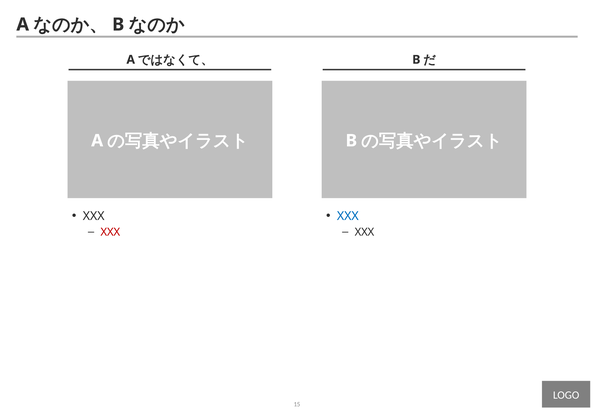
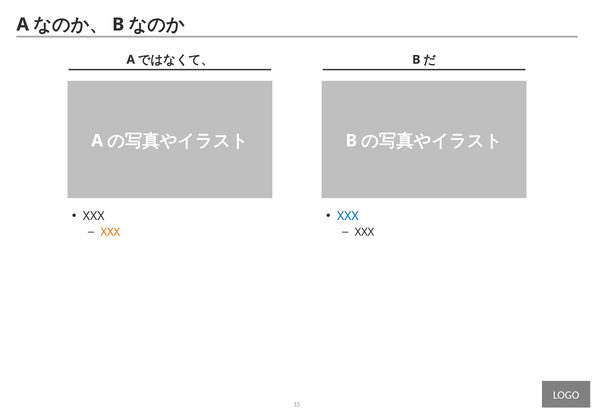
XXX colour: red -> orange (110, 232)
